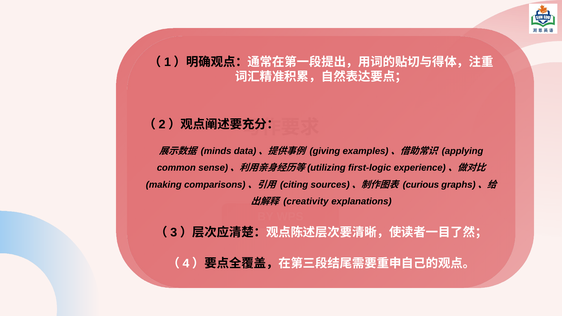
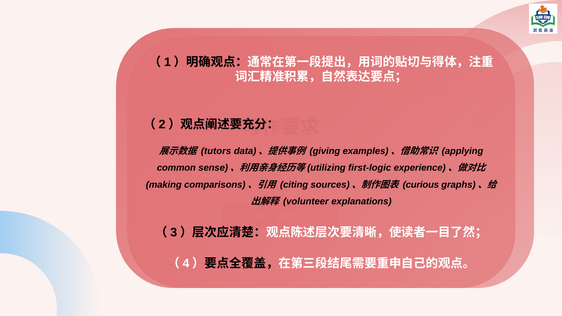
minds: minds -> tutors (216, 151)
creativity: creativity -> volunteer (306, 202)
